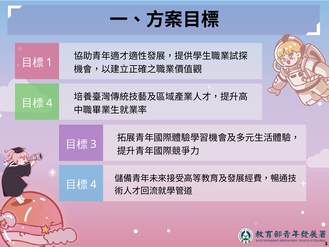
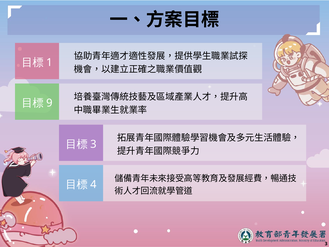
4: 4 -> 9 (49, 103)
